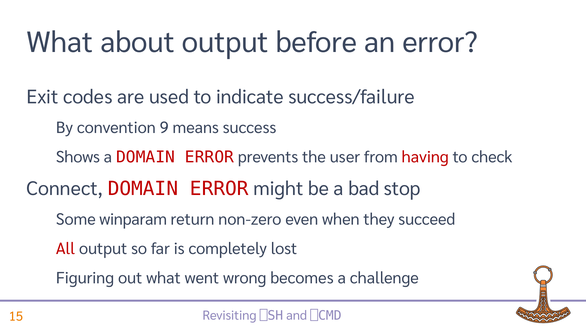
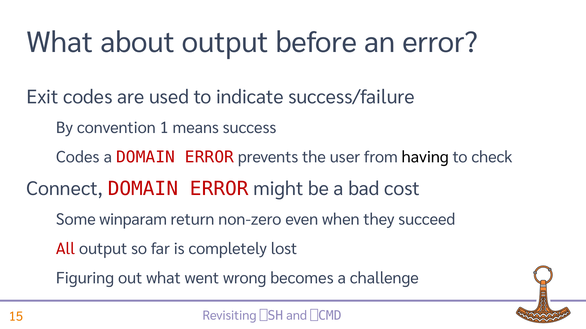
9: 9 -> 1 (164, 128)
Shows: Shows -> Codes (78, 157)
having colour: red -> black (425, 157)
stop: stop -> cost (402, 189)
